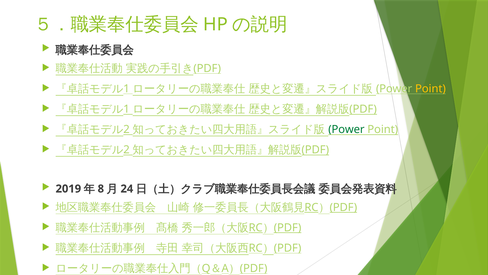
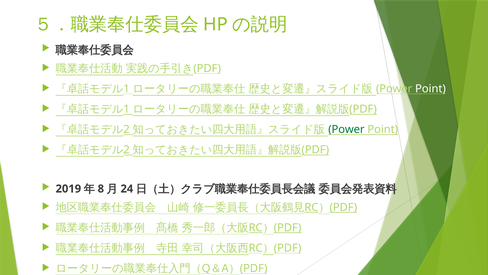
Point colour: yellow -> white (430, 89)
